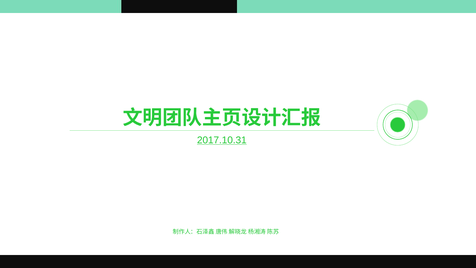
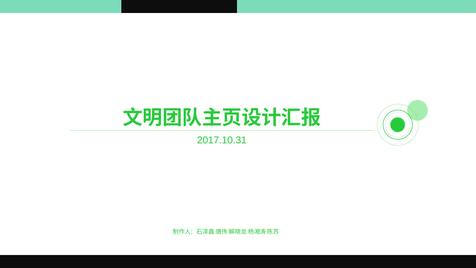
2017.10.31 underline: present -> none (222, 140)
